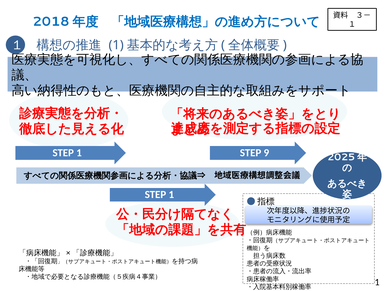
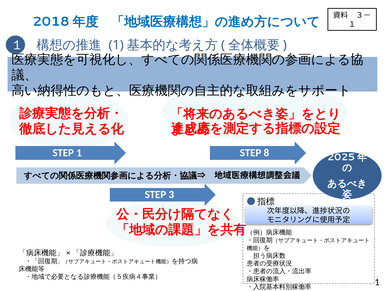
9: 9 -> 8 (266, 153)
1: 1 -> 3 (171, 195)
